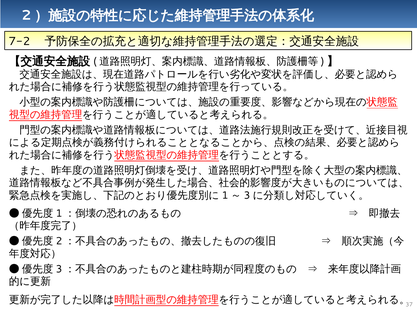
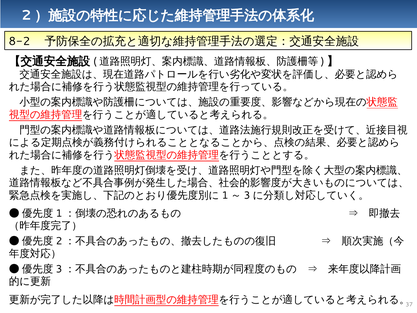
7-2: 7-2 -> 8-2 (19, 41)
